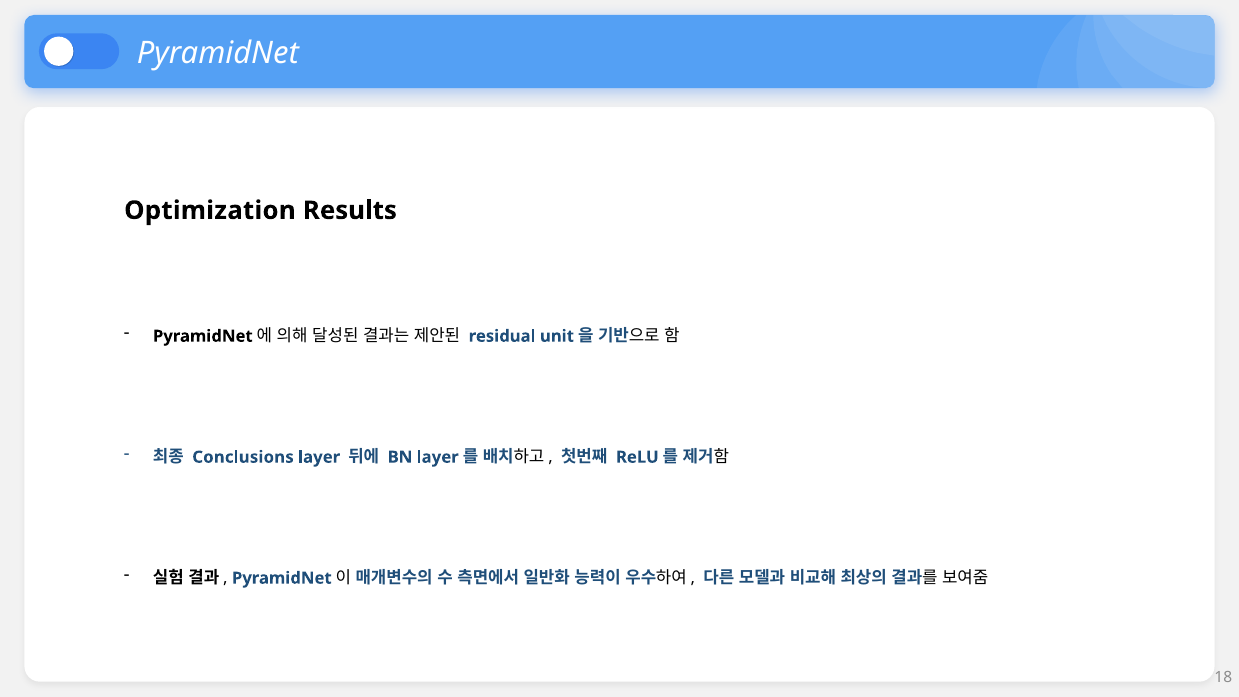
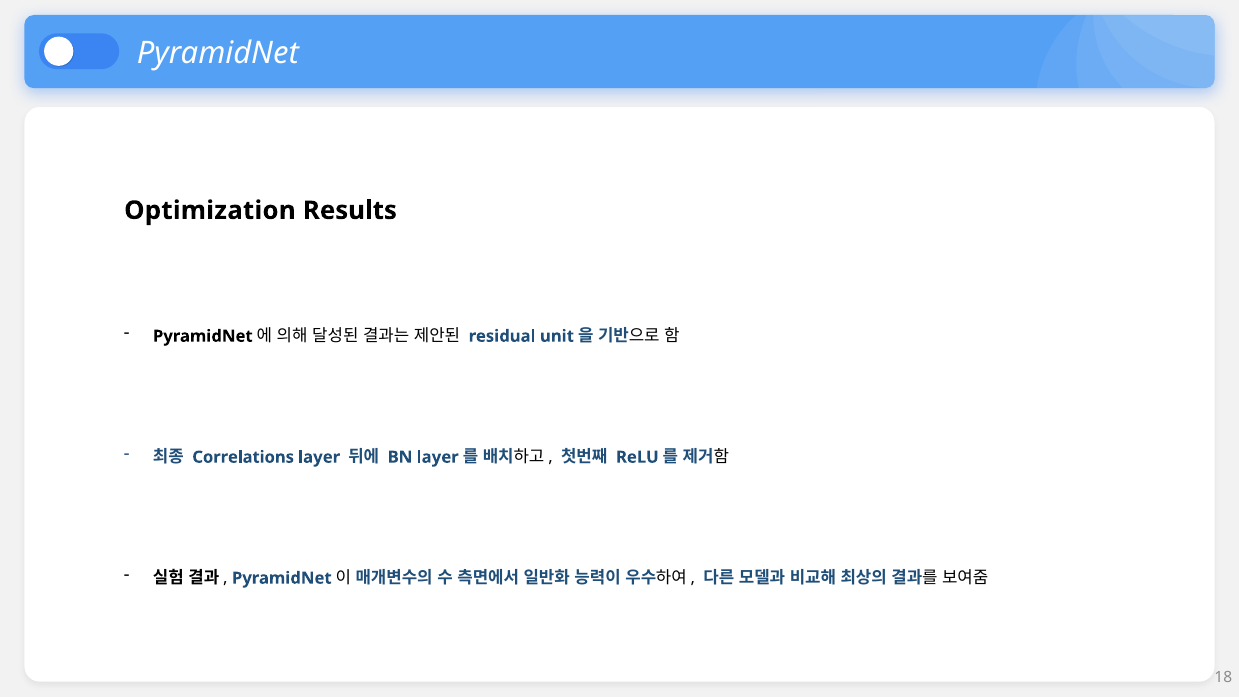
Conclusions: Conclusions -> Correlations (243, 457)
